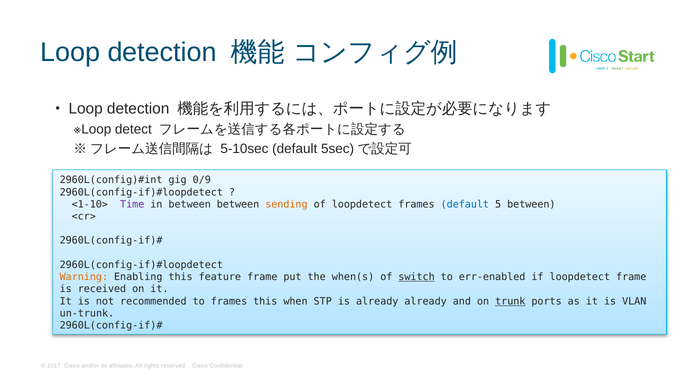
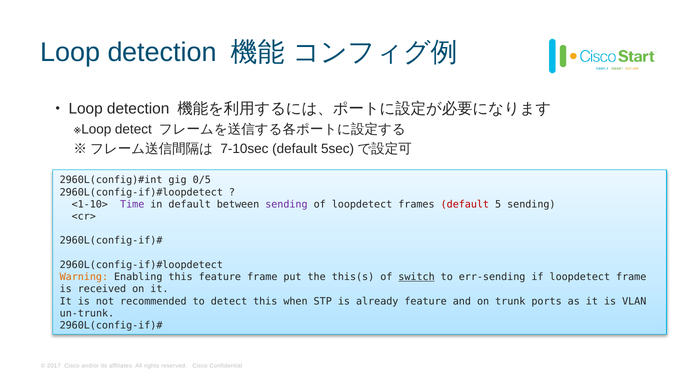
5-10sec: 5-10sec -> 7-10sec (244, 149)
0/9: 0/9 -> 0/5 (202, 180)
in between: between -> default (190, 205)
sending colour: orange -> purple (286, 205)
default colour: blue -> red (465, 205)
5 between: between -> sending (531, 205)
when(s: when(s -> this(s (353, 277)
err-enabled: err-enabled -> err-sending (492, 277)
to frames: frames -> detect (229, 302)
already already: already -> feature (426, 302)
trunk underline: present -> none (510, 302)
